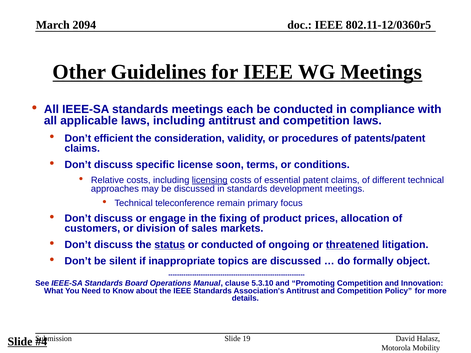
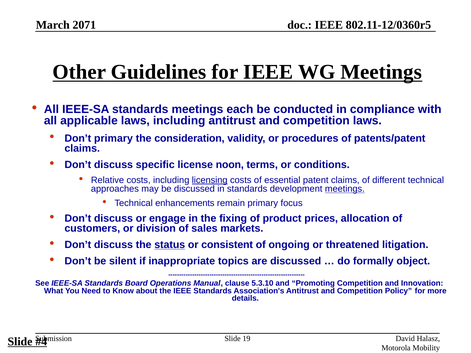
2094: 2094 -> 2071 (84, 25)
Don’t efficient: efficient -> primary (113, 138)
soon: soon -> noon (230, 165)
meetings underline: none -> present (345, 189)
teleconference: teleconference -> enhancements (185, 203)
or conducted: conducted -> consistent (227, 245)
threatened underline: present -> none (353, 245)
